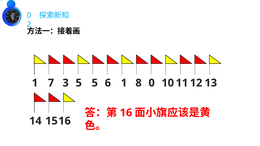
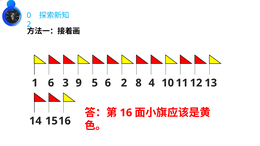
1 7: 7 -> 6 (51, 83)
3 5: 5 -> 9 (79, 83)
6 1: 1 -> 2 (124, 83)
8 0: 0 -> 4 (152, 83)
